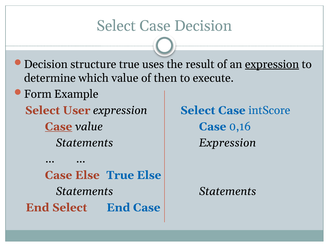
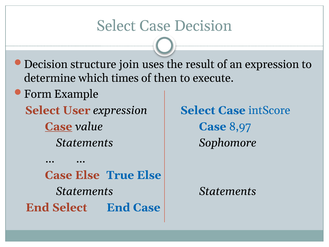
structure true: true -> join (129, 64)
expression underline: present -> none (272, 64)
which value: value -> times (125, 78)
0,16: 0,16 -> 8,97 (240, 126)
Statements Expression: Expression -> Sophomore (228, 143)
